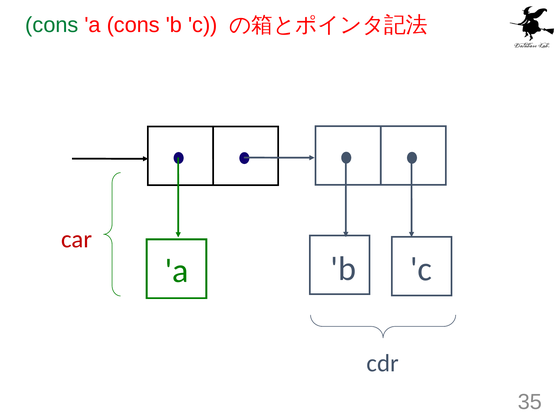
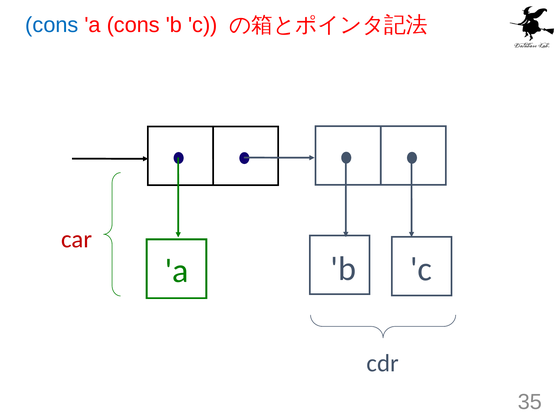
cons colour: green -> blue (52, 25)
